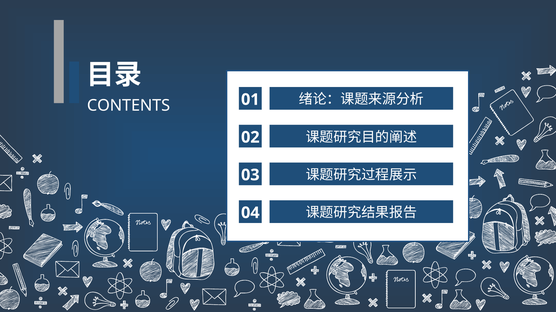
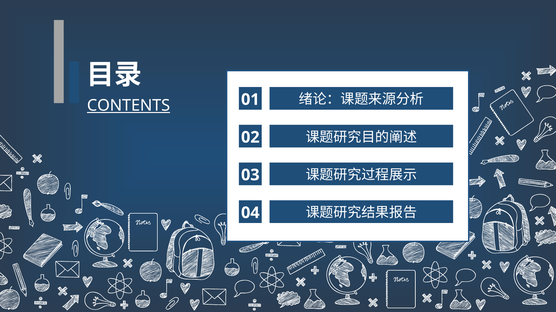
CONTENTS underline: none -> present (129, 106)
